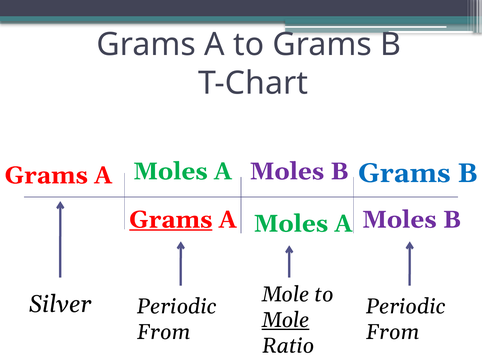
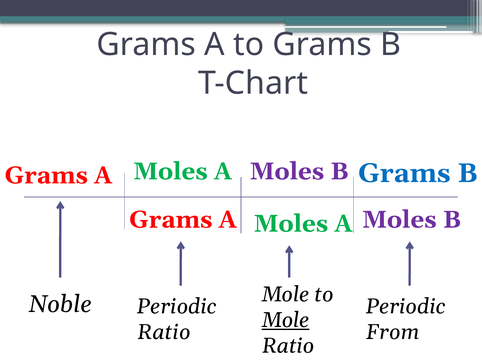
Grams underline: present -> none (171, 219)
Silver: Silver -> Noble (60, 304)
From: From -> Ratio (164, 332)
